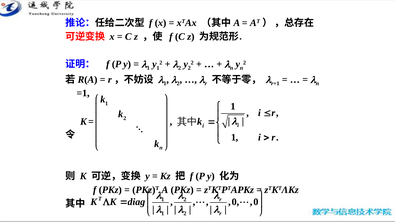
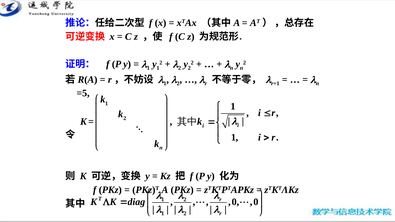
=1: =1 -> =5 (83, 93)
